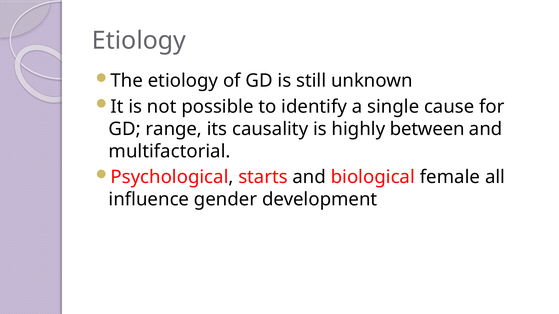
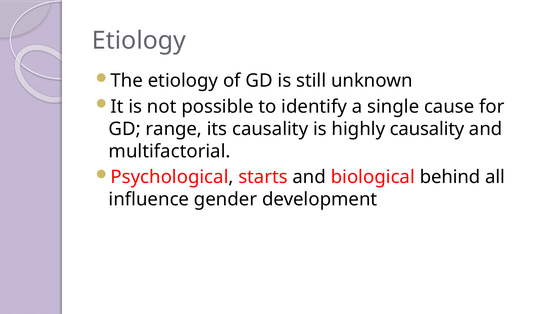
highly between: between -> causality (427, 129)
female: female -> behind (450, 177)
